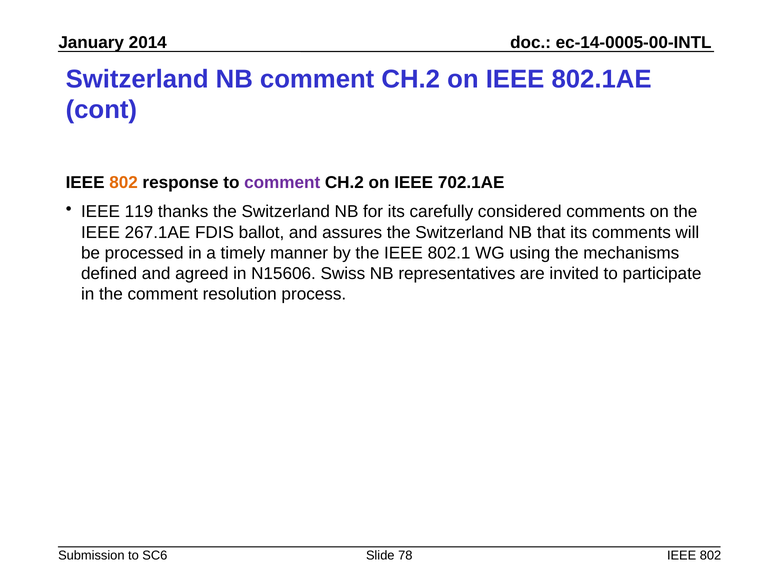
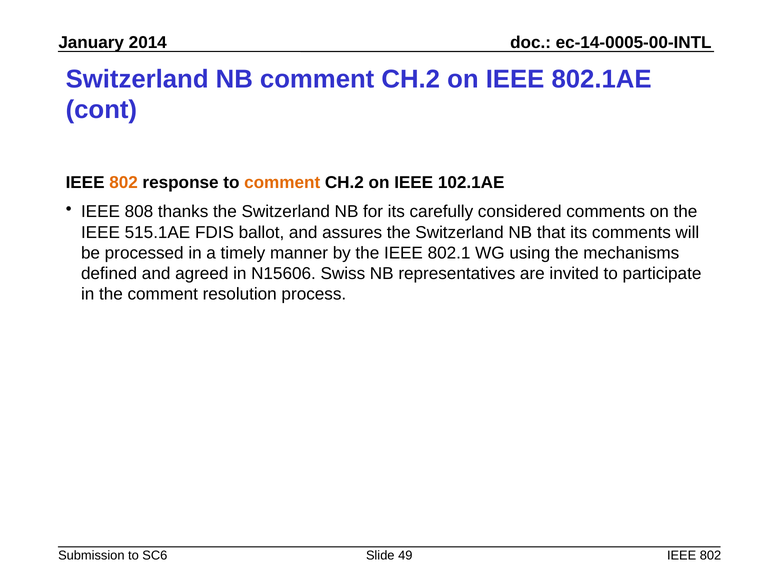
comment colour: purple -> orange (282, 183)
702.1AE: 702.1AE -> 102.1AE (471, 183)
119: 119 -> 808 (139, 212)
267.1AE: 267.1AE -> 515.1AE (158, 232)
78: 78 -> 49 (405, 555)
